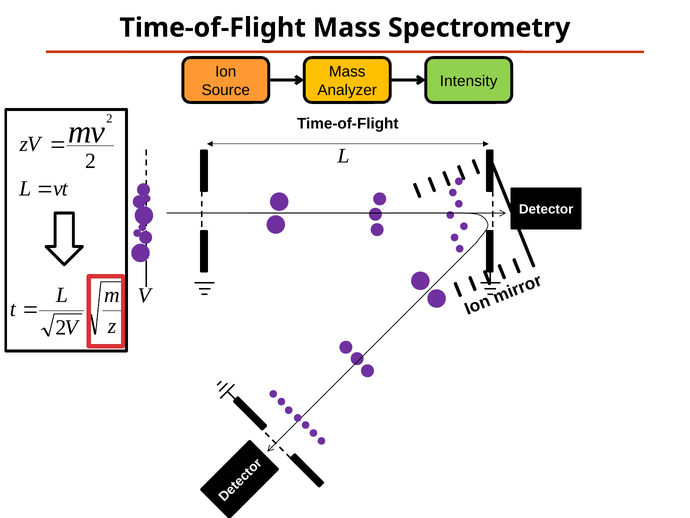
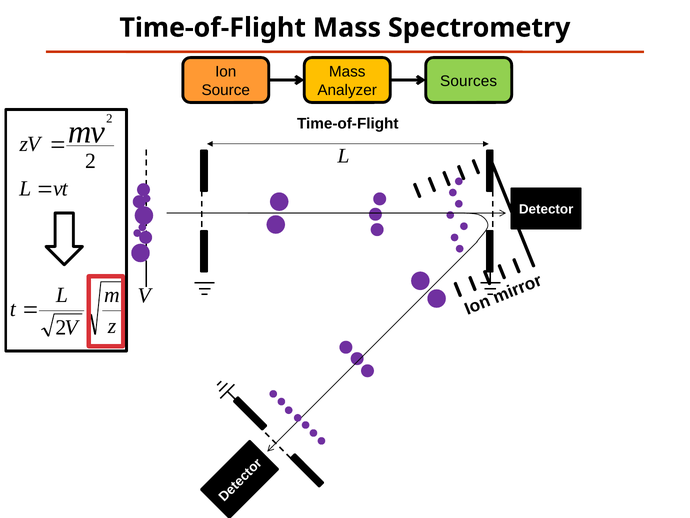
Intensity: Intensity -> Sources (469, 81)
